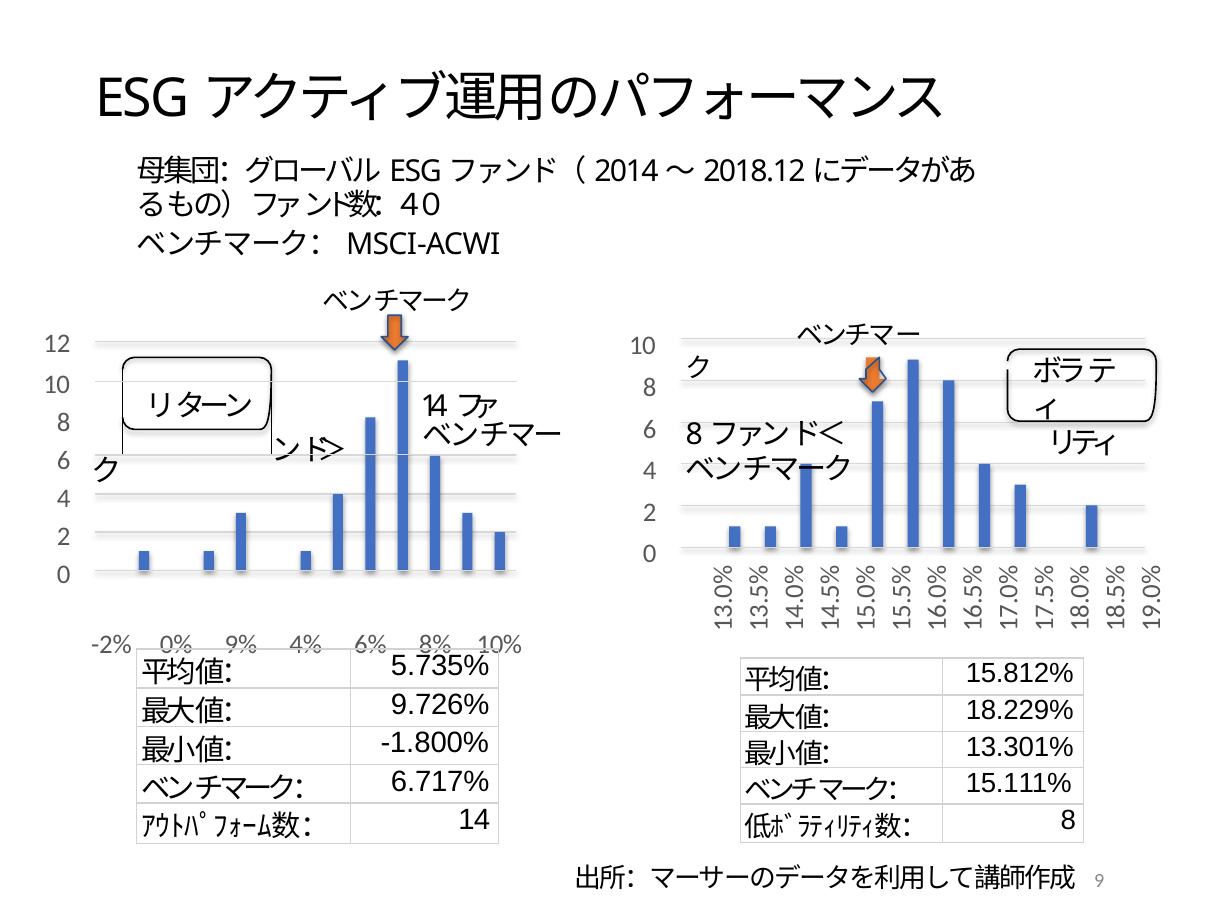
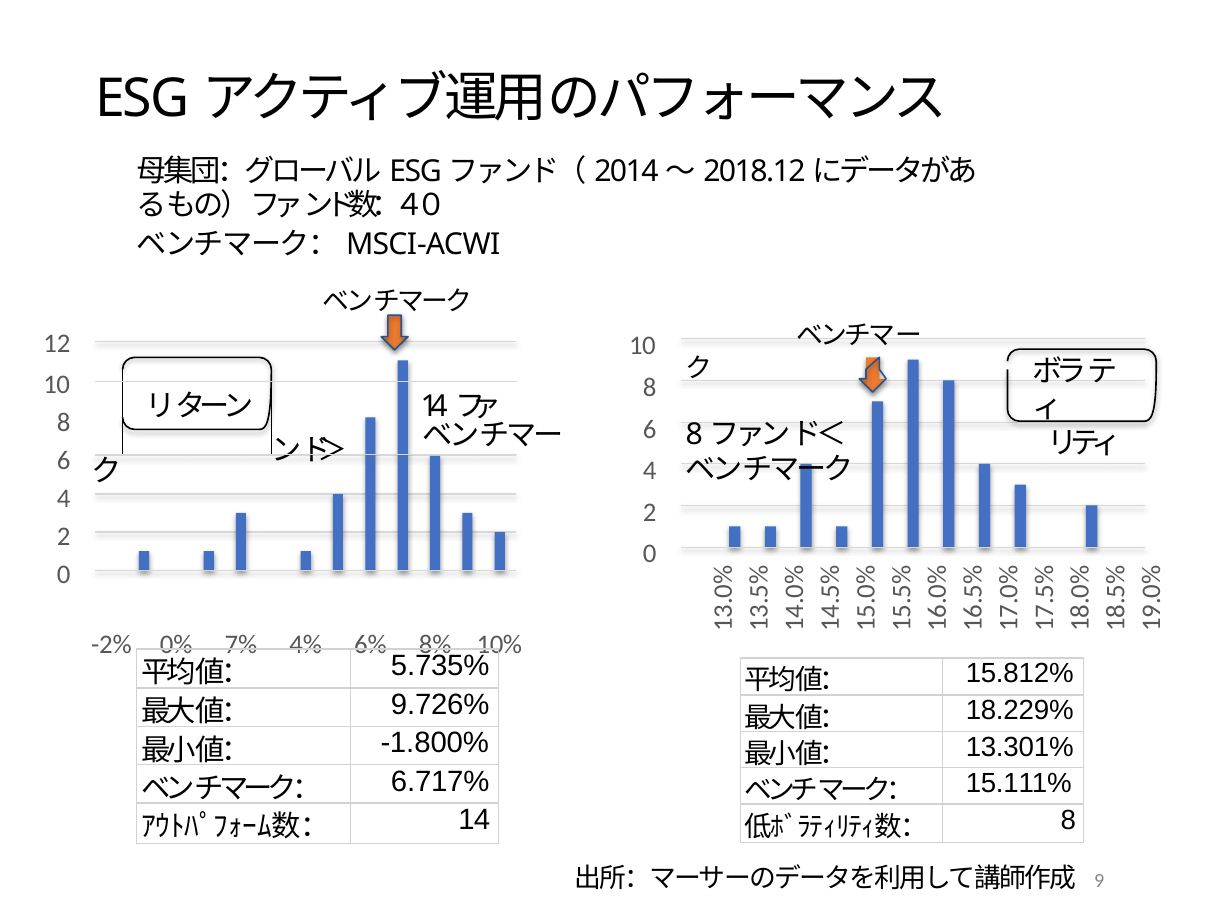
9%: 9% -> 7% (241, 645)
